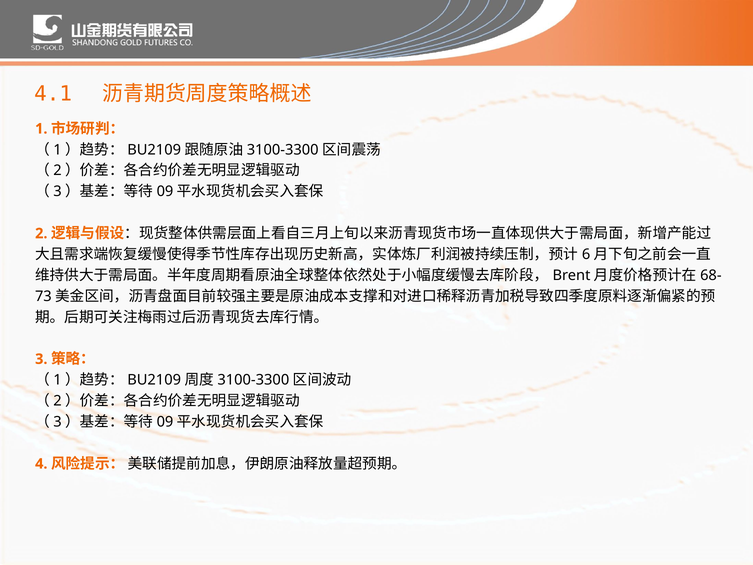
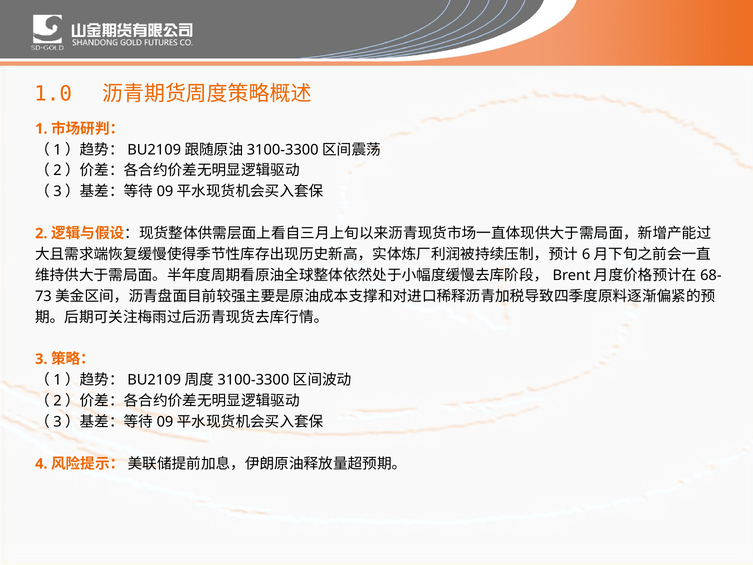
4.1: 4.1 -> 1.0 (53, 94)
